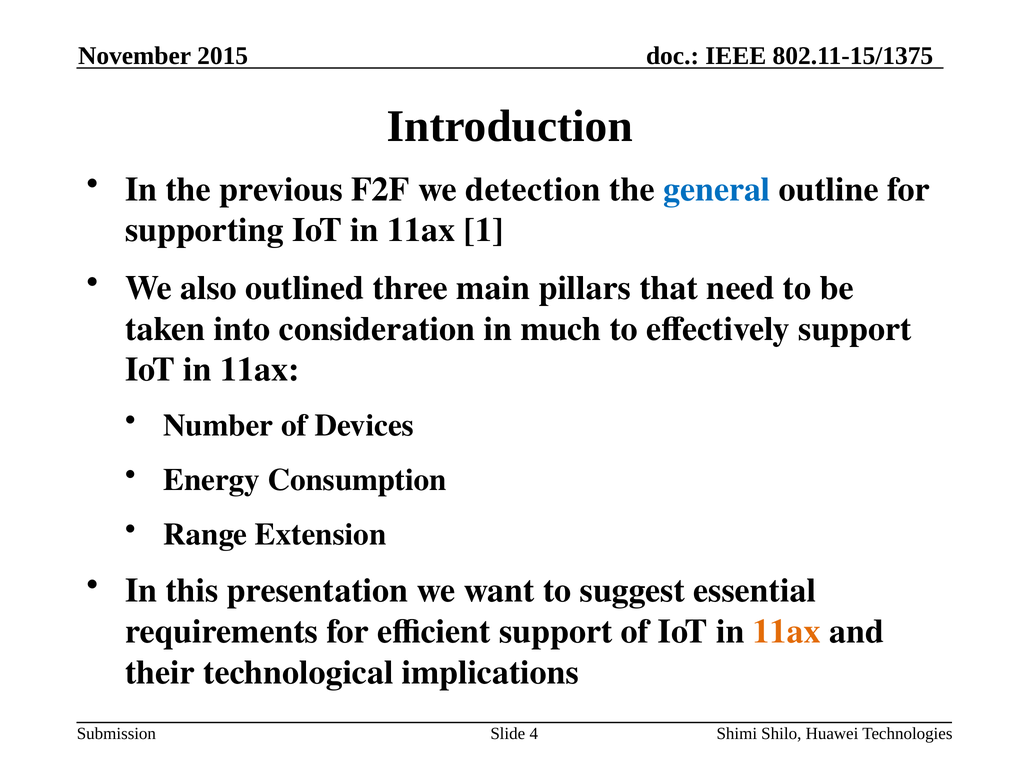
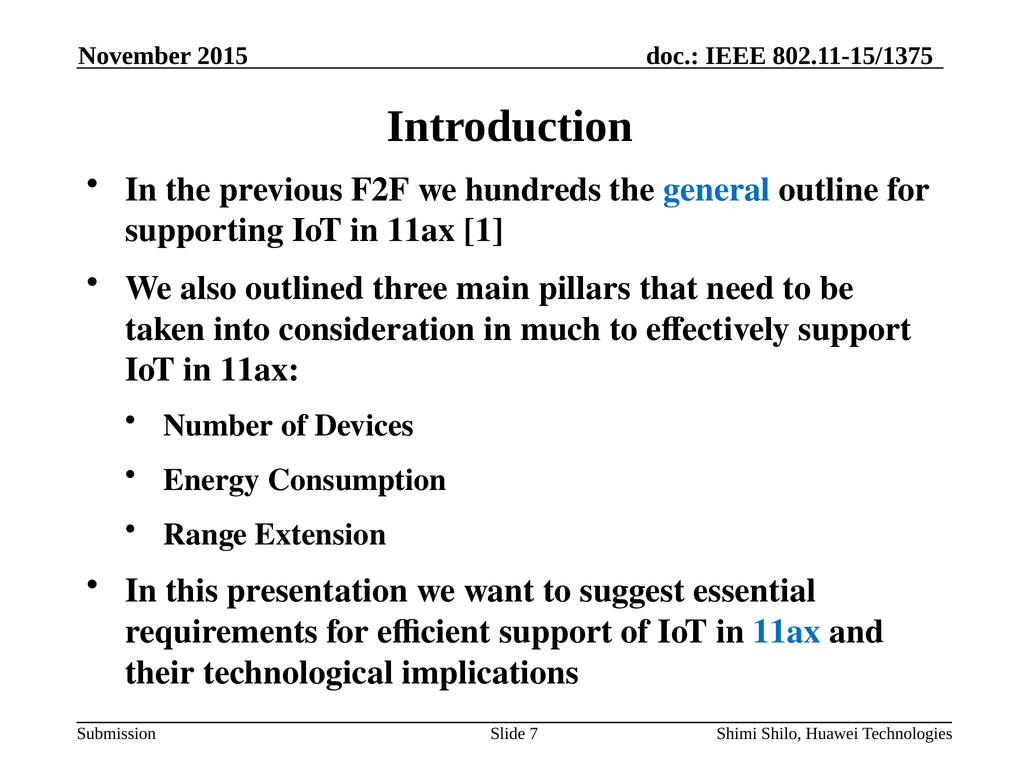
detection: detection -> hundreds (533, 189)
11ax colour: orange -> blue (787, 632)
4: 4 -> 7 (534, 734)
